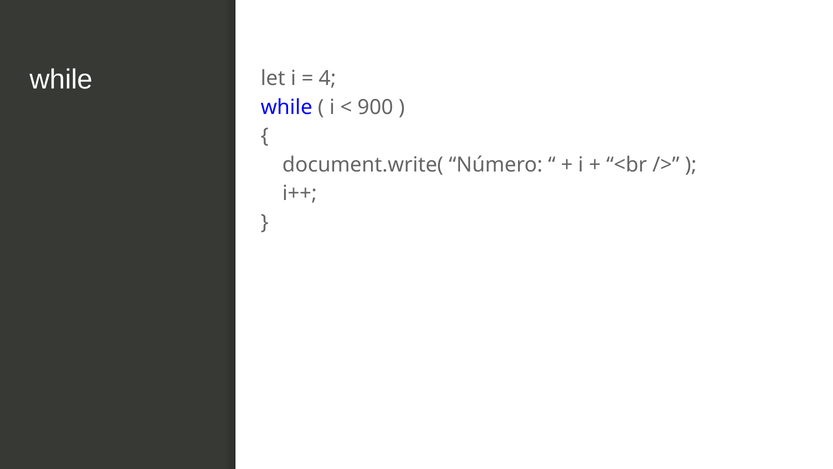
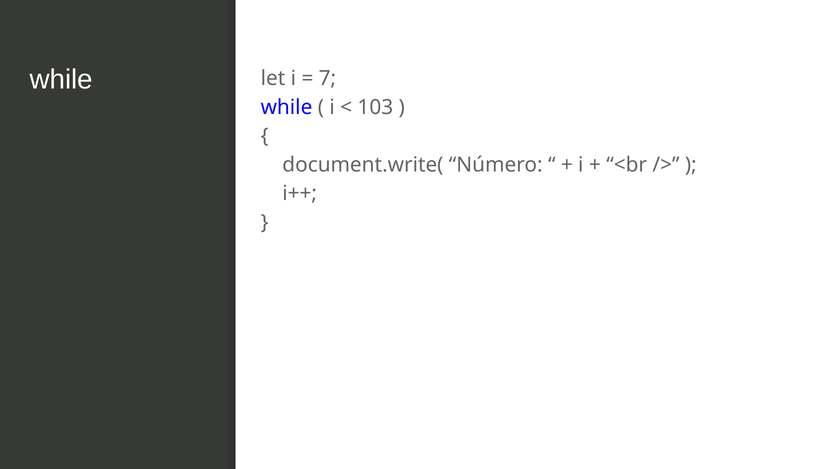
4: 4 -> 7 (327, 78)
900: 900 -> 103 (375, 107)
